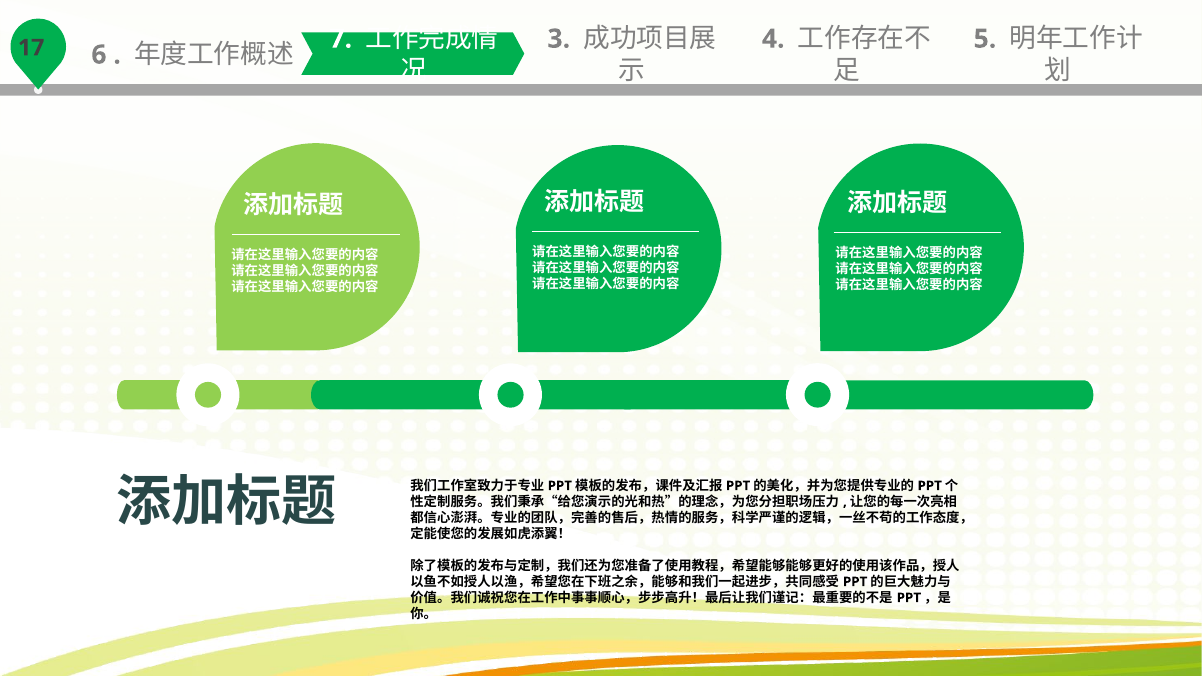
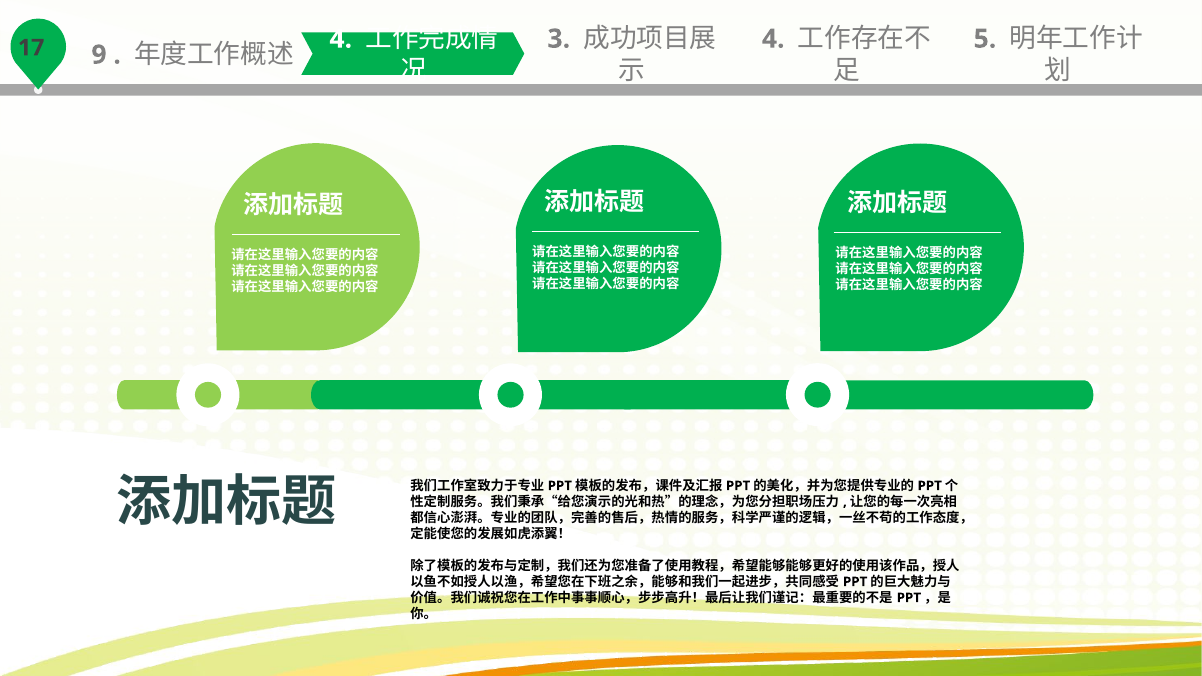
6: 6 -> 9 (99, 55)
7: 7 -> 4 (341, 39)
